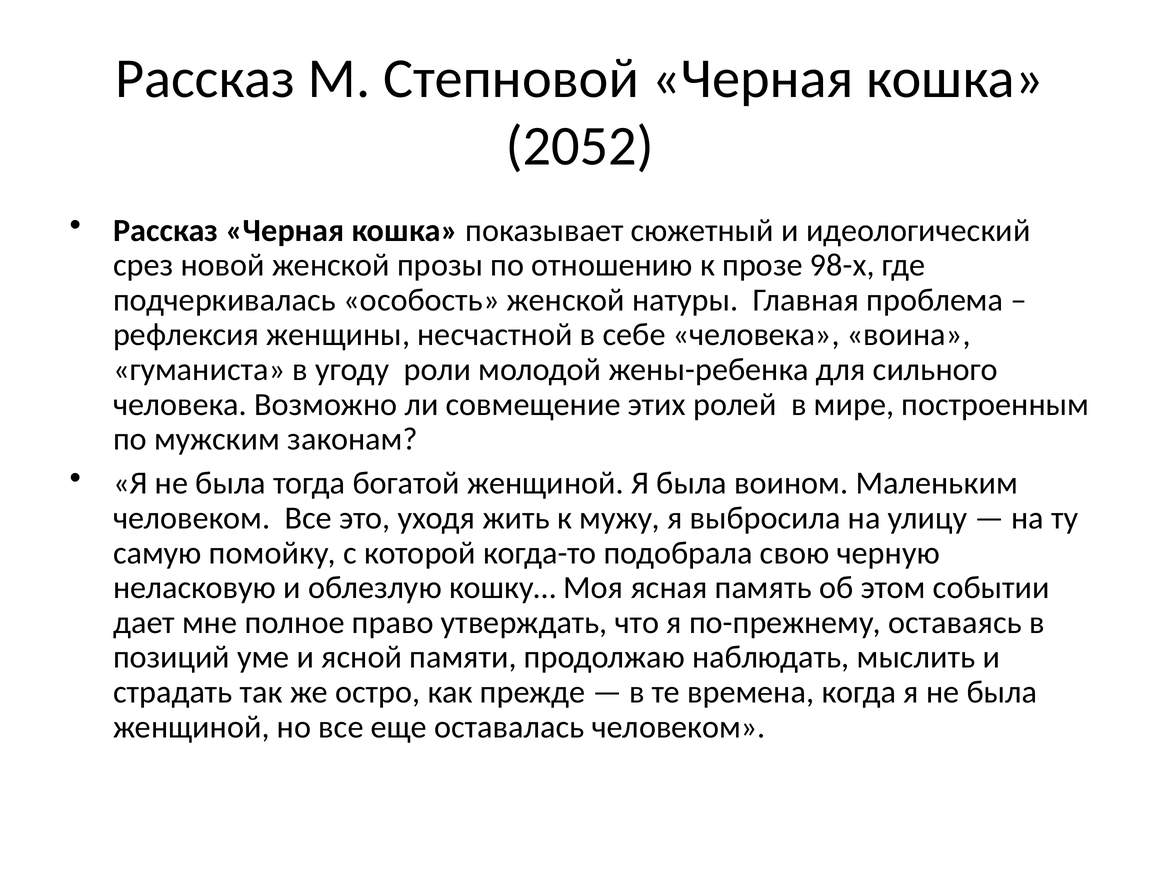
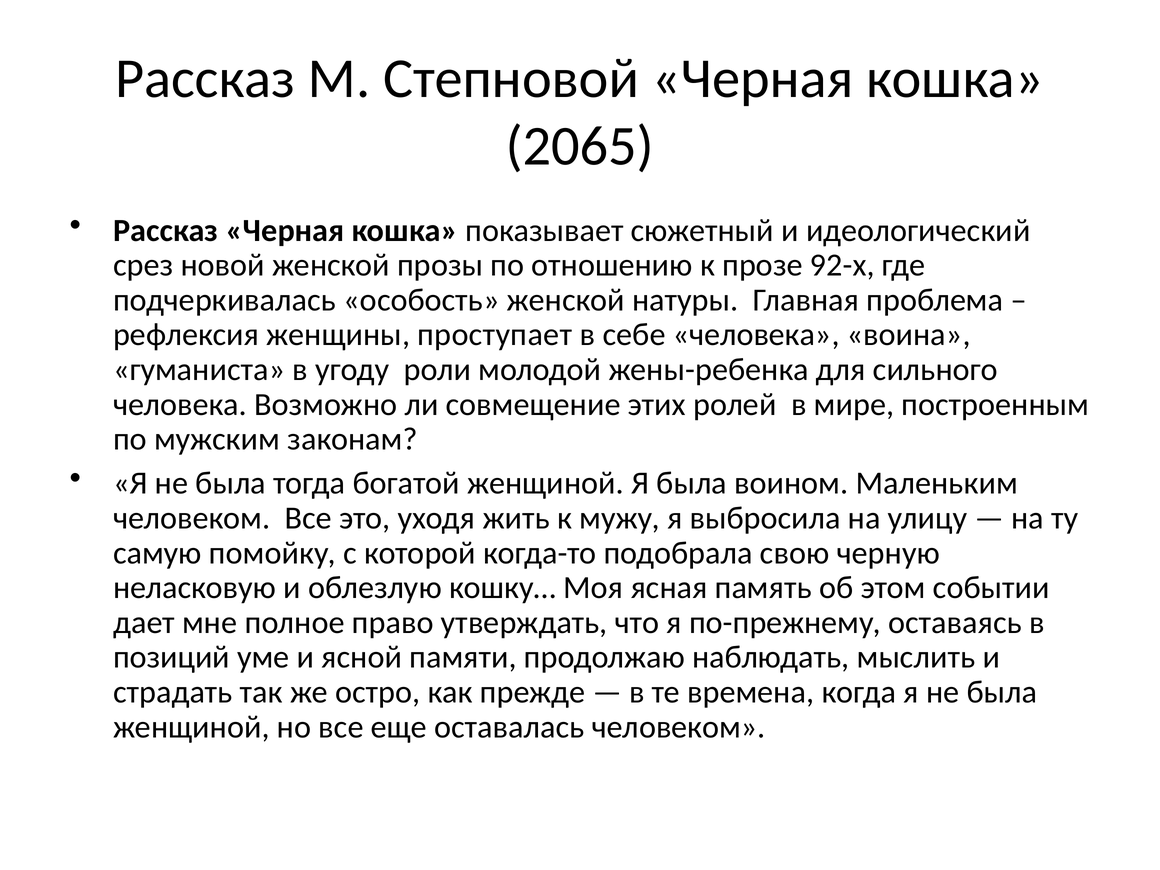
2052: 2052 -> 2065 (580, 146)
98-х: 98-х -> 92-х (842, 265)
несчастной: несчастной -> проступает (495, 335)
